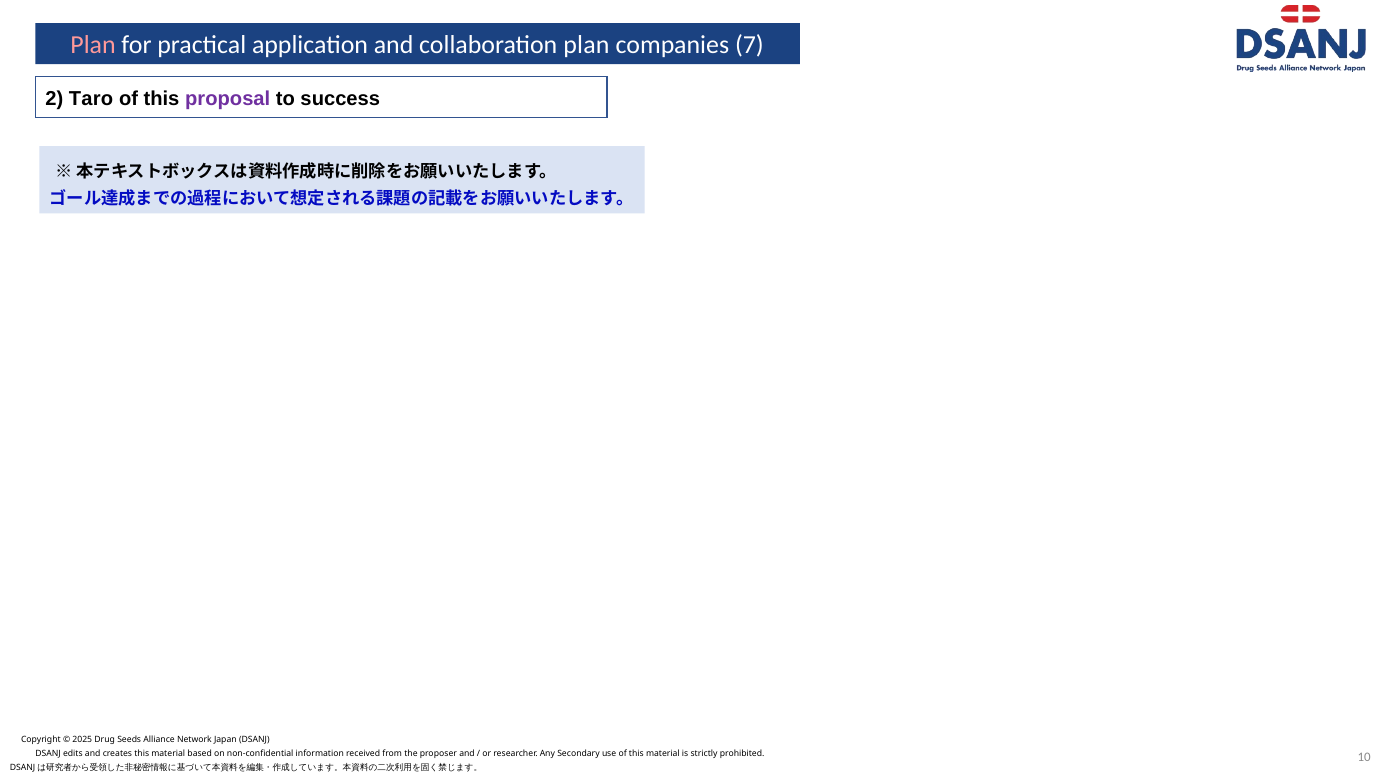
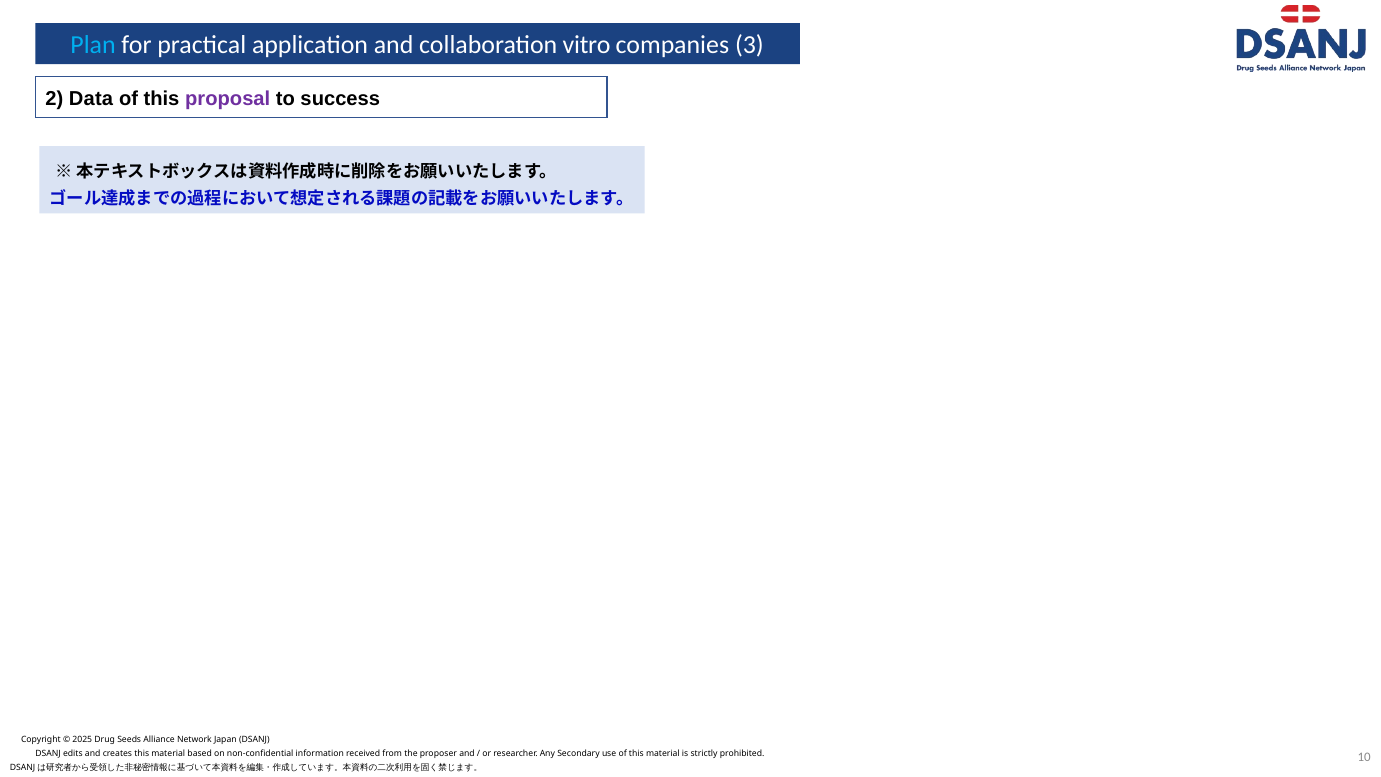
Plan colour: pink -> light blue (93, 45)
collaboration plan: plan -> vitro (587, 45)
7: 7 -> 3 (749, 45)
Taro: Taro -> Data (91, 98)
